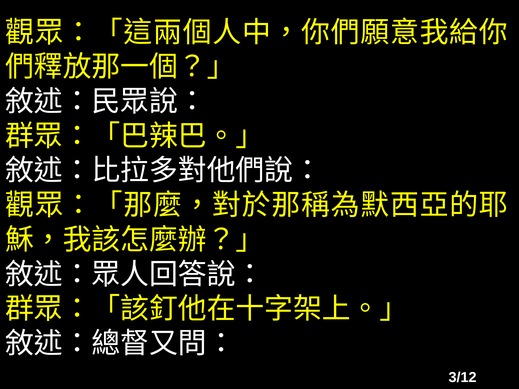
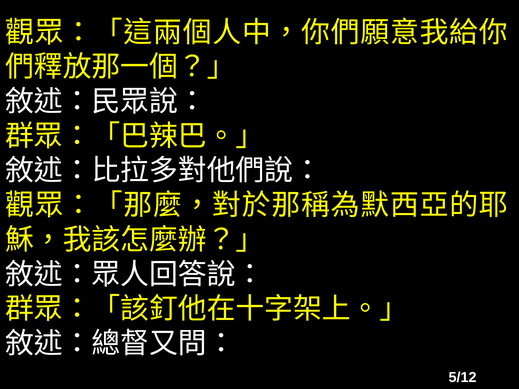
3/12: 3/12 -> 5/12 (463, 378)
